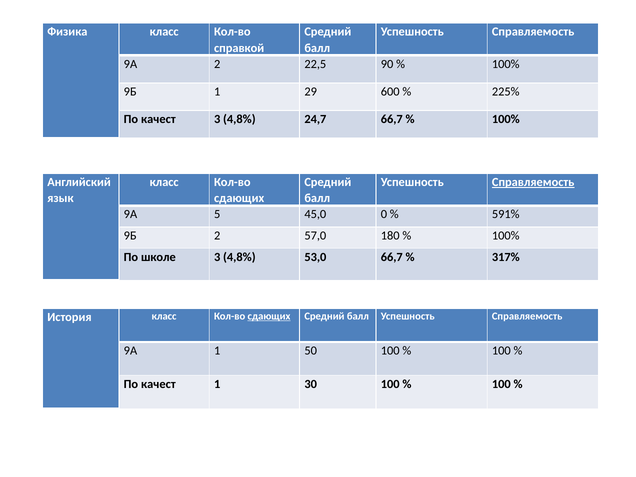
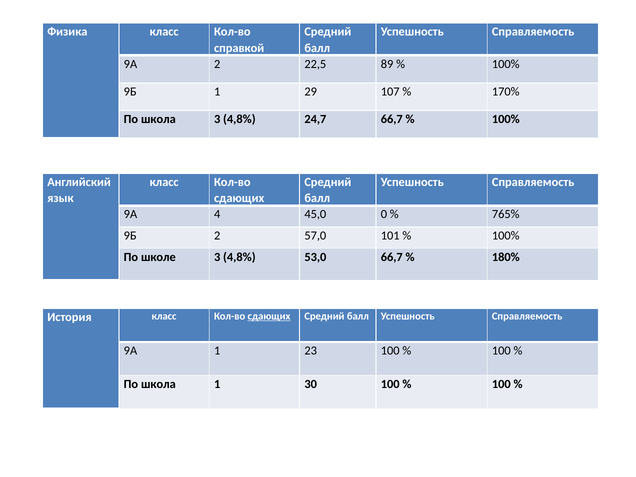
90: 90 -> 89 (387, 64)
600: 600 -> 107 (390, 92)
225%: 225% -> 170% (506, 92)
качест: качест -> школа (158, 119)
Справляемость underline: present -> none (533, 182)
5: 5 -> 4 (217, 214)
591%: 591% -> 765% (506, 214)
180: 180 -> 101 (390, 236)
317%: 317% -> 180% (506, 257)
50: 50 -> 23 (311, 351)
качест: качест -> школа (158, 384)
